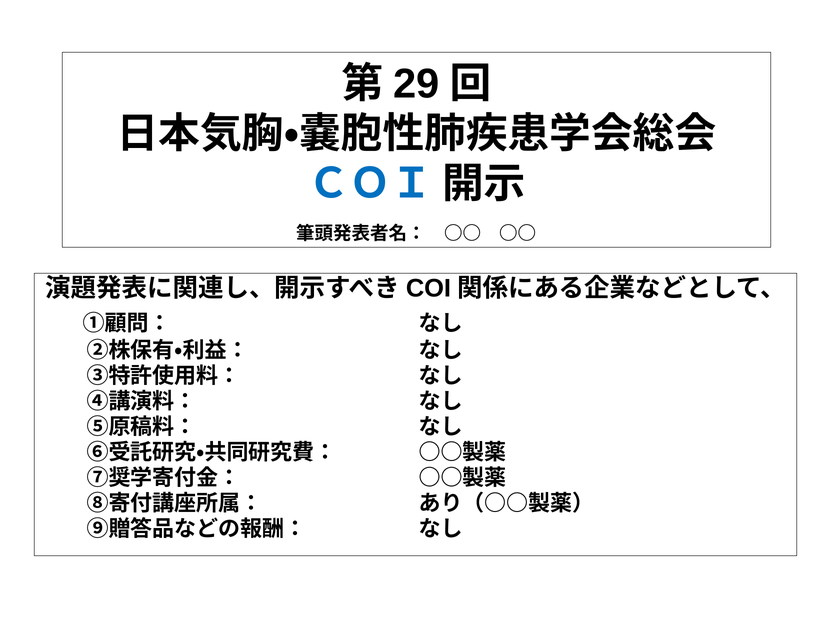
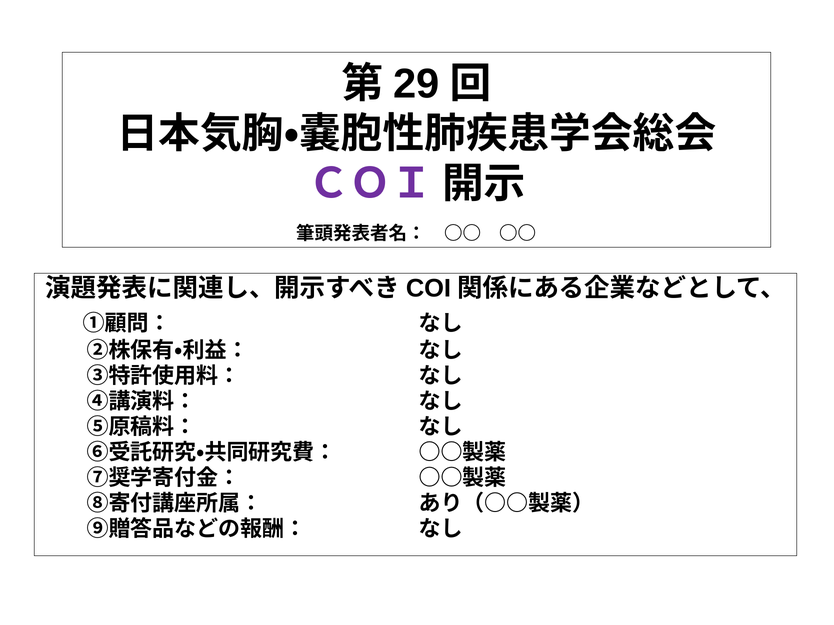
ＣＯＩ colour: blue -> purple (370, 184)
